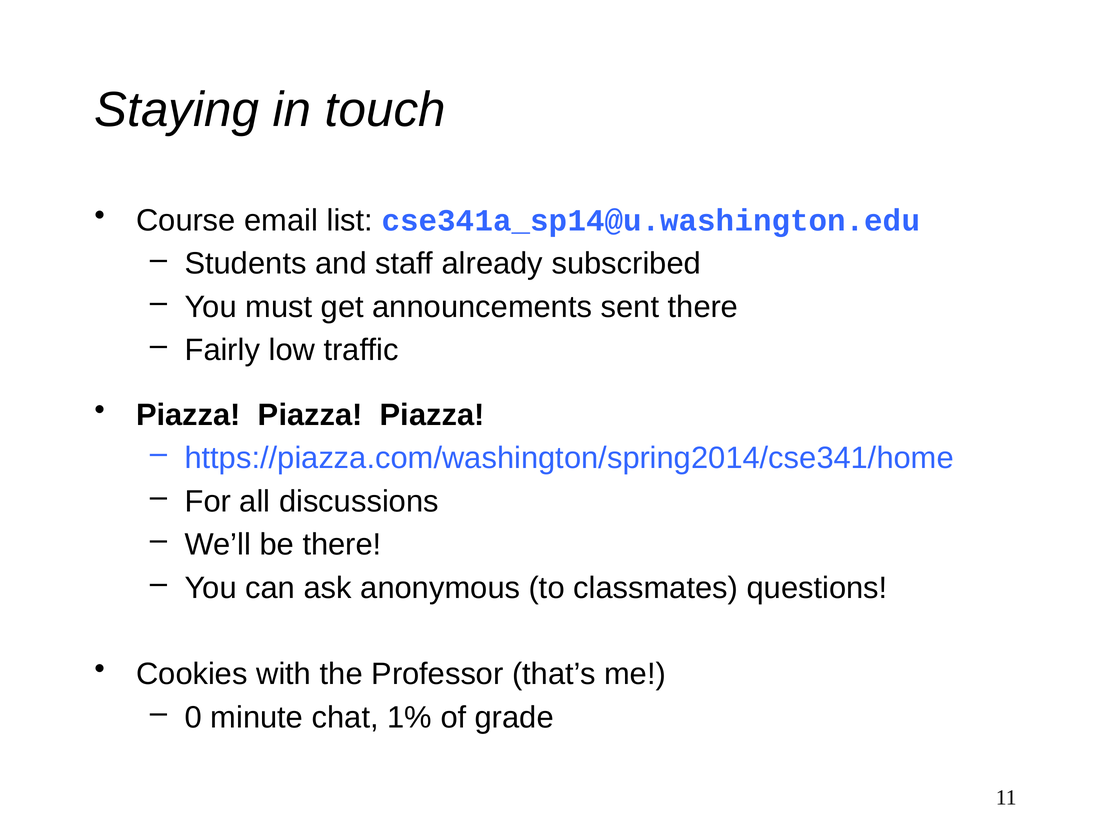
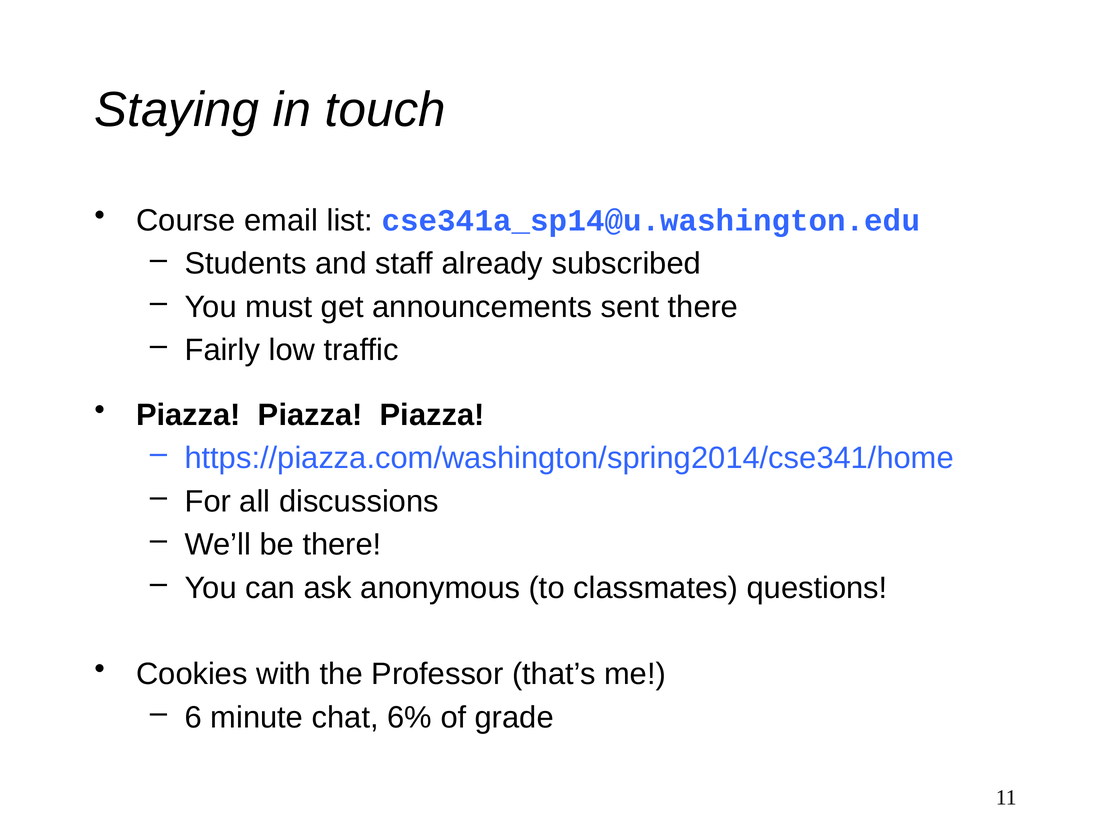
0: 0 -> 6 (193, 718)
1%: 1% -> 6% (410, 718)
